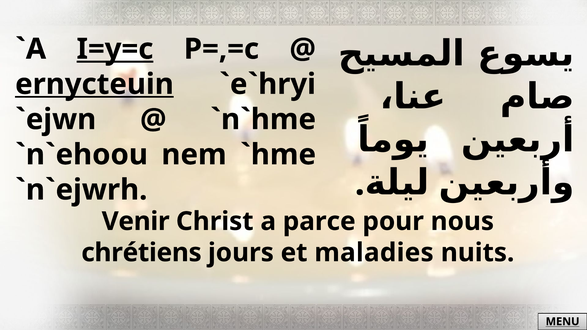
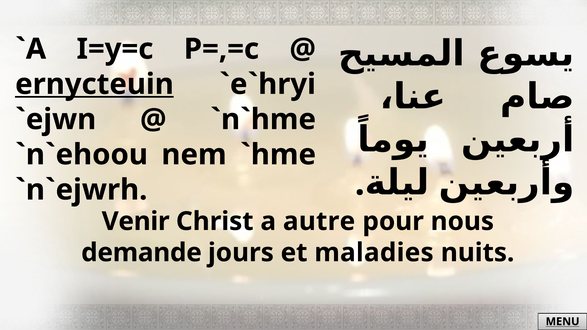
I=y=c underline: present -> none (115, 49)
parce: parce -> autre (319, 221)
chrétiens: chrétiens -> demande (141, 253)
